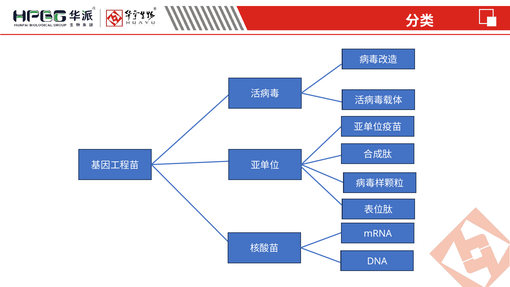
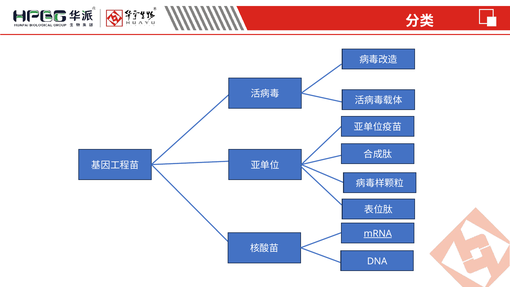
mRNA underline: none -> present (378, 234)
